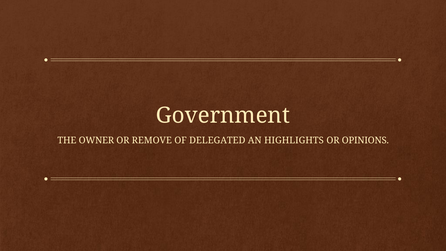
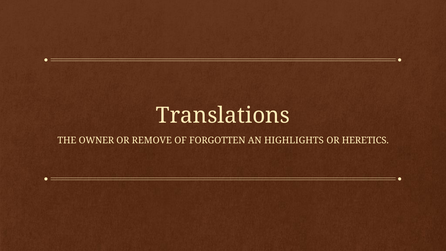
Government: Government -> Translations (223, 115)
DELEGATED: DELEGATED -> FORGOTTEN (217, 140)
OPINIONS: OPINIONS -> HERETICS (365, 140)
